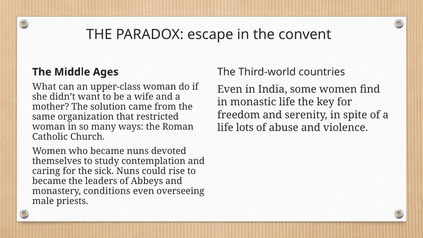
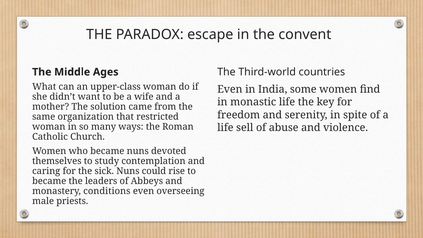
lots: lots -> sell (245, 128)
